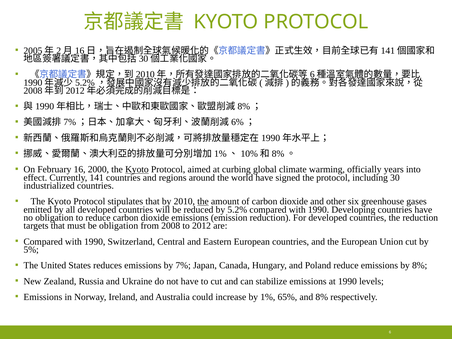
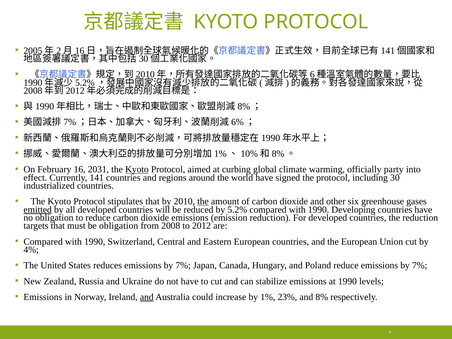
2000: 2000 -> 2031 (98, 169)
years: years -> party (394, 169)
emitted underline: none -> present (38, 210)
5%: 5% -> 4% (31, 250)
reduce emissions by 8%: 8% -> 7% (420, 266)
and underline: none -> present (147, 297)
65%: 65% -> 23% (287, 297)
